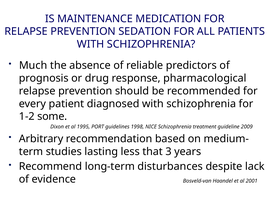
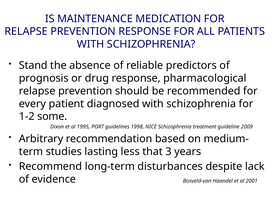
PREVENTION SEDATION: SEDATION -> RESPONSE (145, 32)
Much: Much -> Stand (33, 66)
